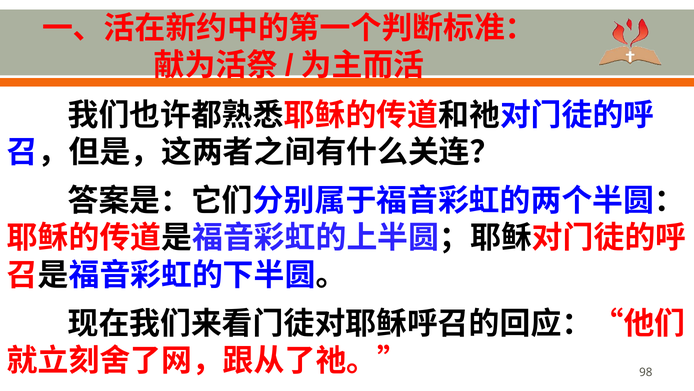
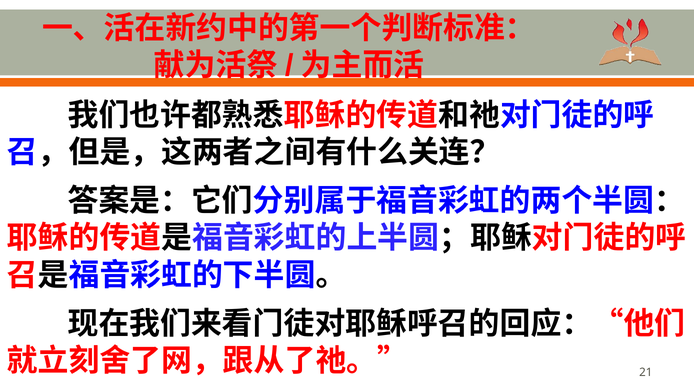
98: 98 -> 21 (646, 372)
